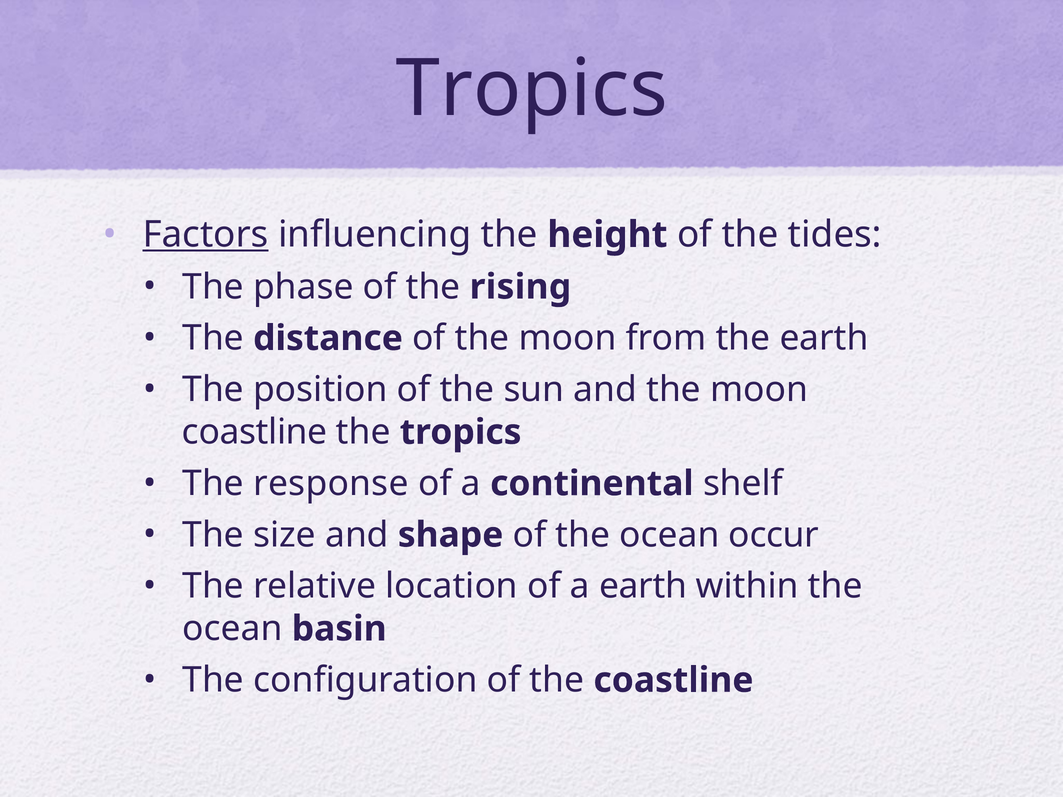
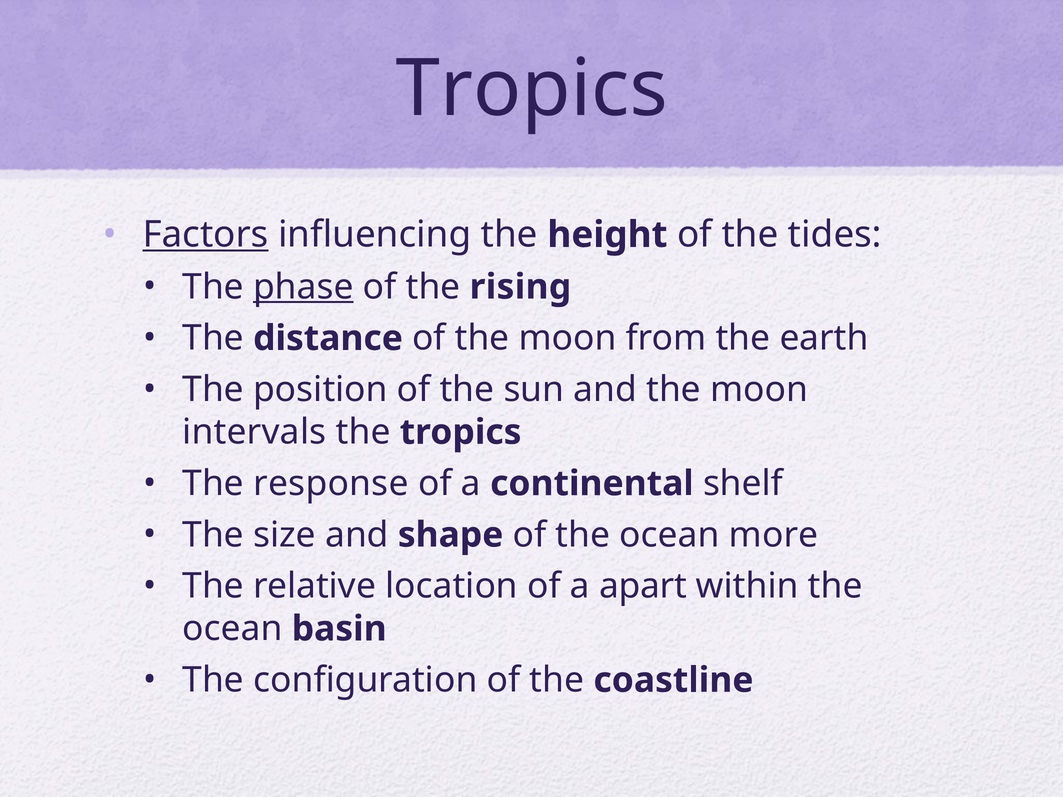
phase underline: none -> present (303, 287)
coastline: coastline -> intervals (254, 432)
occur: occur -> more (774, 535)
a earth: earth -> apart (643, 586)
